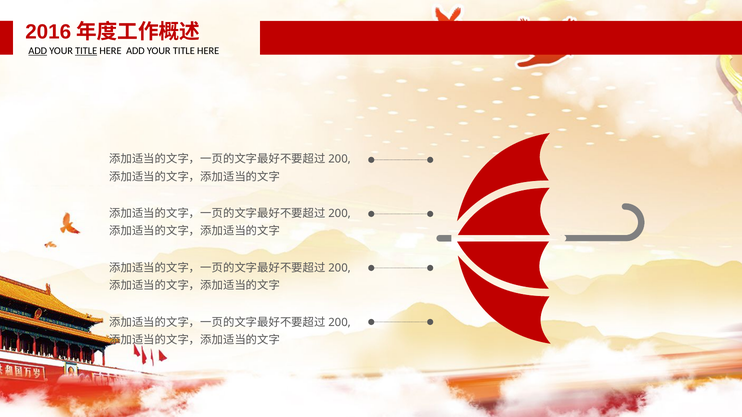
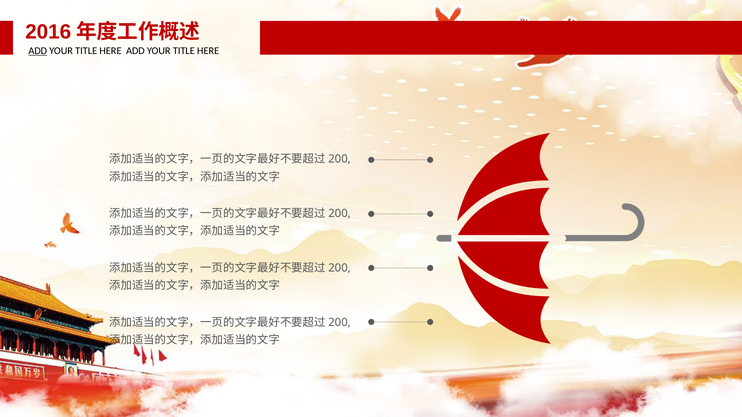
TITLE underline: present -> none (86, 51)
